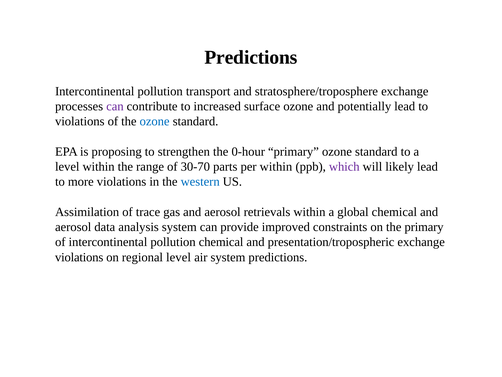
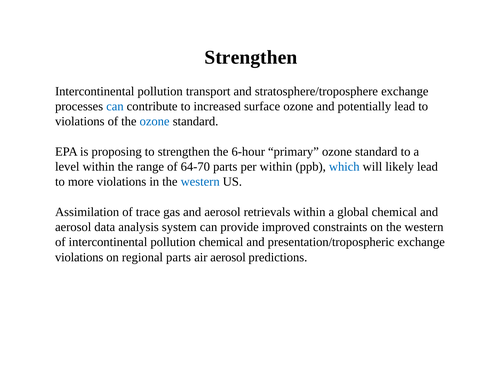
Predictions: Predictions -> Strengthen (251, 57)
can colour: purple -> blue (115, 106)
0-hour: 0-hour -> 6-hour (248, 151)
30-70: 30-70 -> 64-70 (195, 166)
which colour: purple -> blue (344, 166)
on the primary: primary -> western (424, 227)
regional level: level -> parts (179, 257)
air system: system -> aerosol (228, 257)
